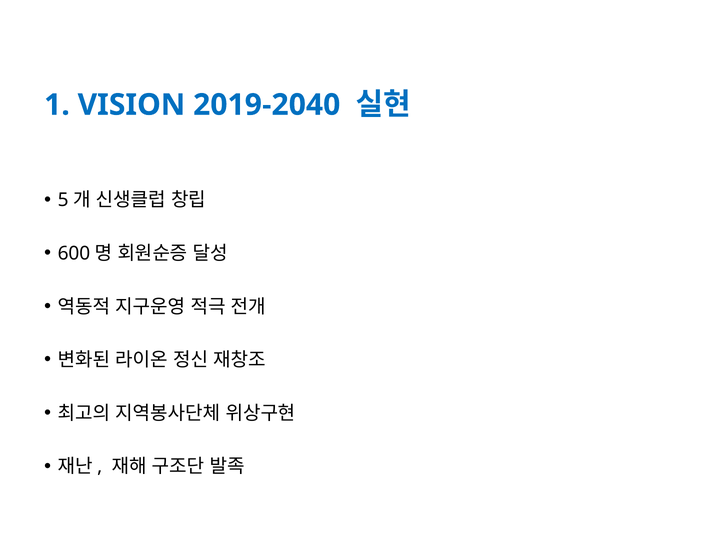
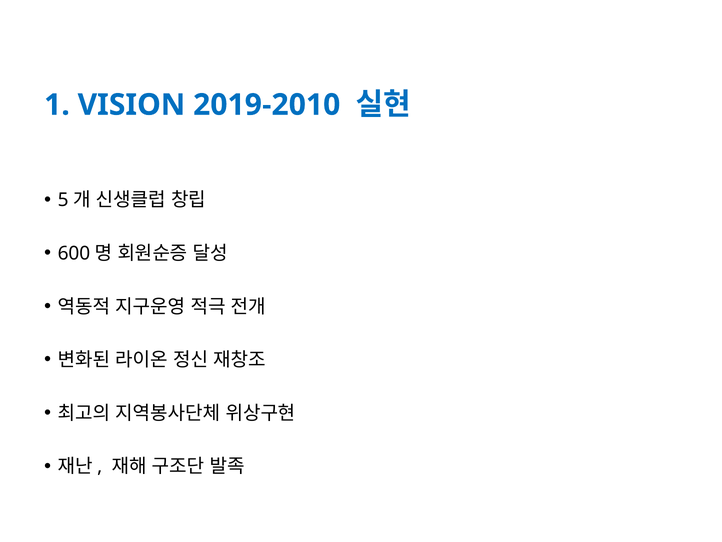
2019-2040: 2019-2040 -> 2019-2010 (267, 105)
